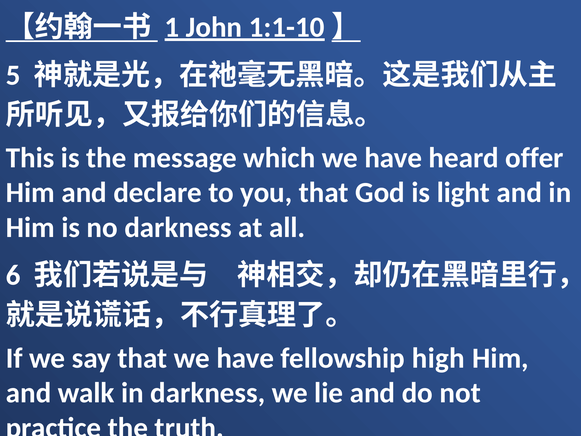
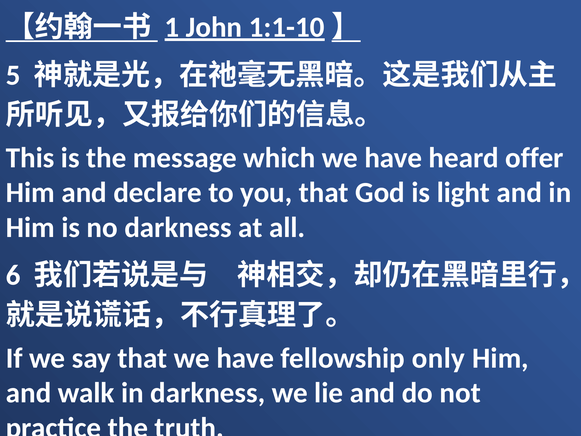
high: high -> only (438, 358)
